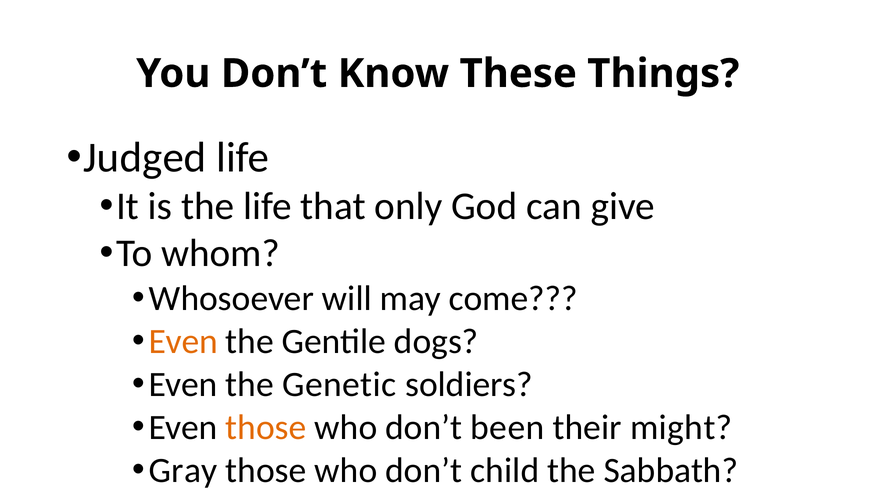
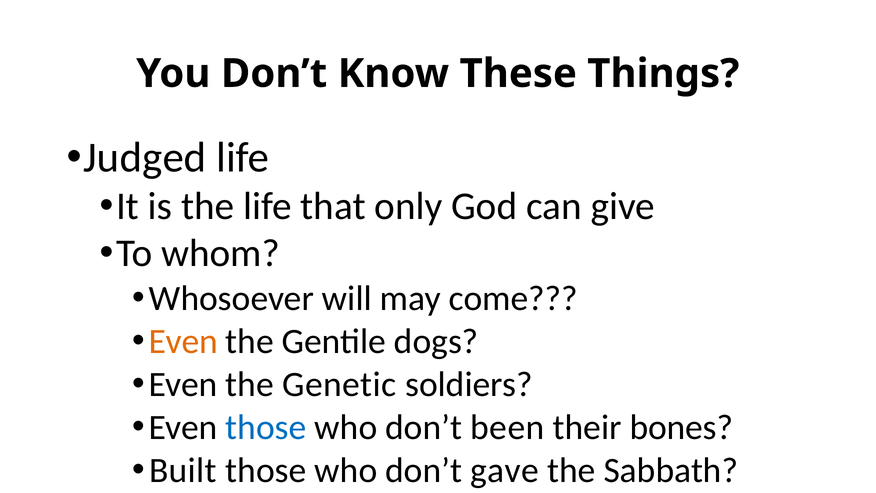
those colour: orange -> blue (266, 427)
might: might -> bones (681, 427)
Gray: Gray -> Built (183, 470)
child: child -> gave (505, 470)
